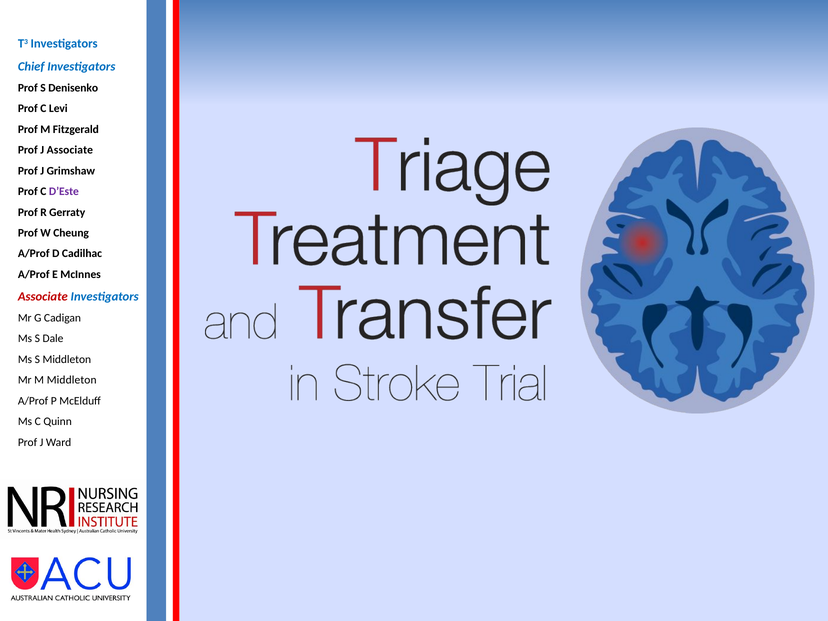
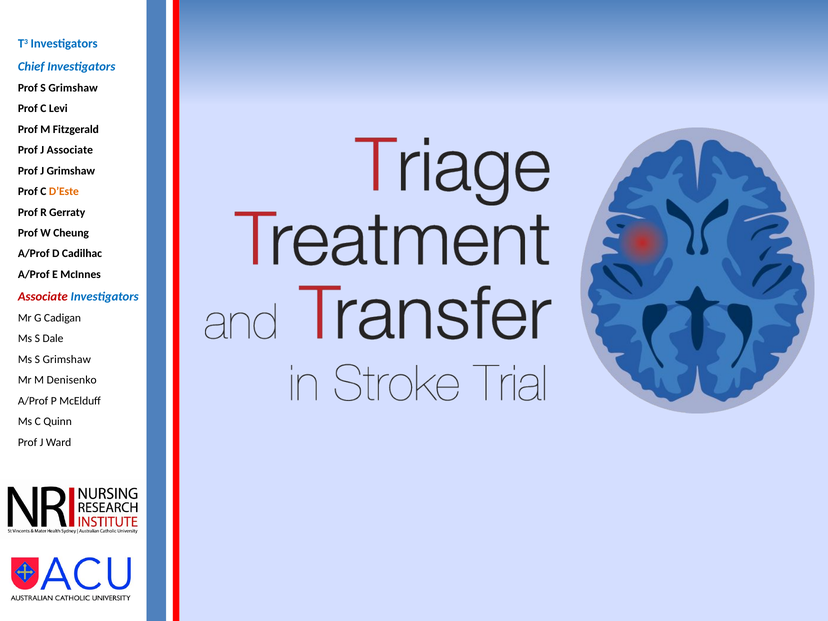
Prof S Denisenko: Denisenko -> Grimshaw (73, 88)
D’Este colour: purple -> orange (64, 192)
Ms S Middleton: Middleton -> Grimshaw (67, 359)
M Middleton: Middleton -> Denisenko (72, 380)
